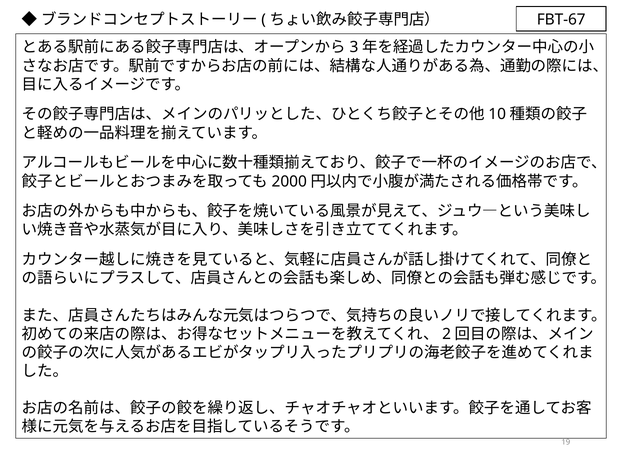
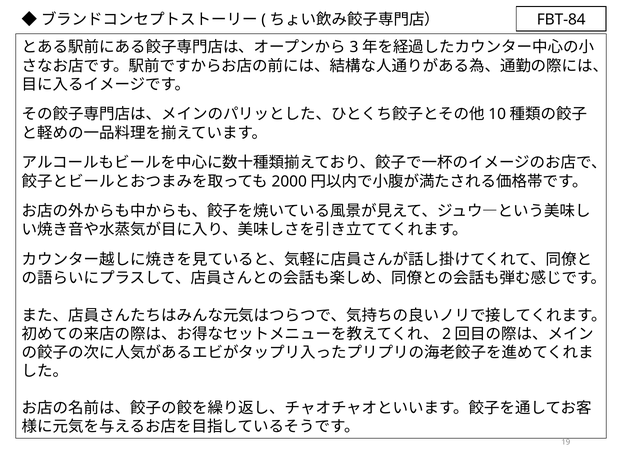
FBT-67: FBT-67 -> FBT-84 (561, 20)
